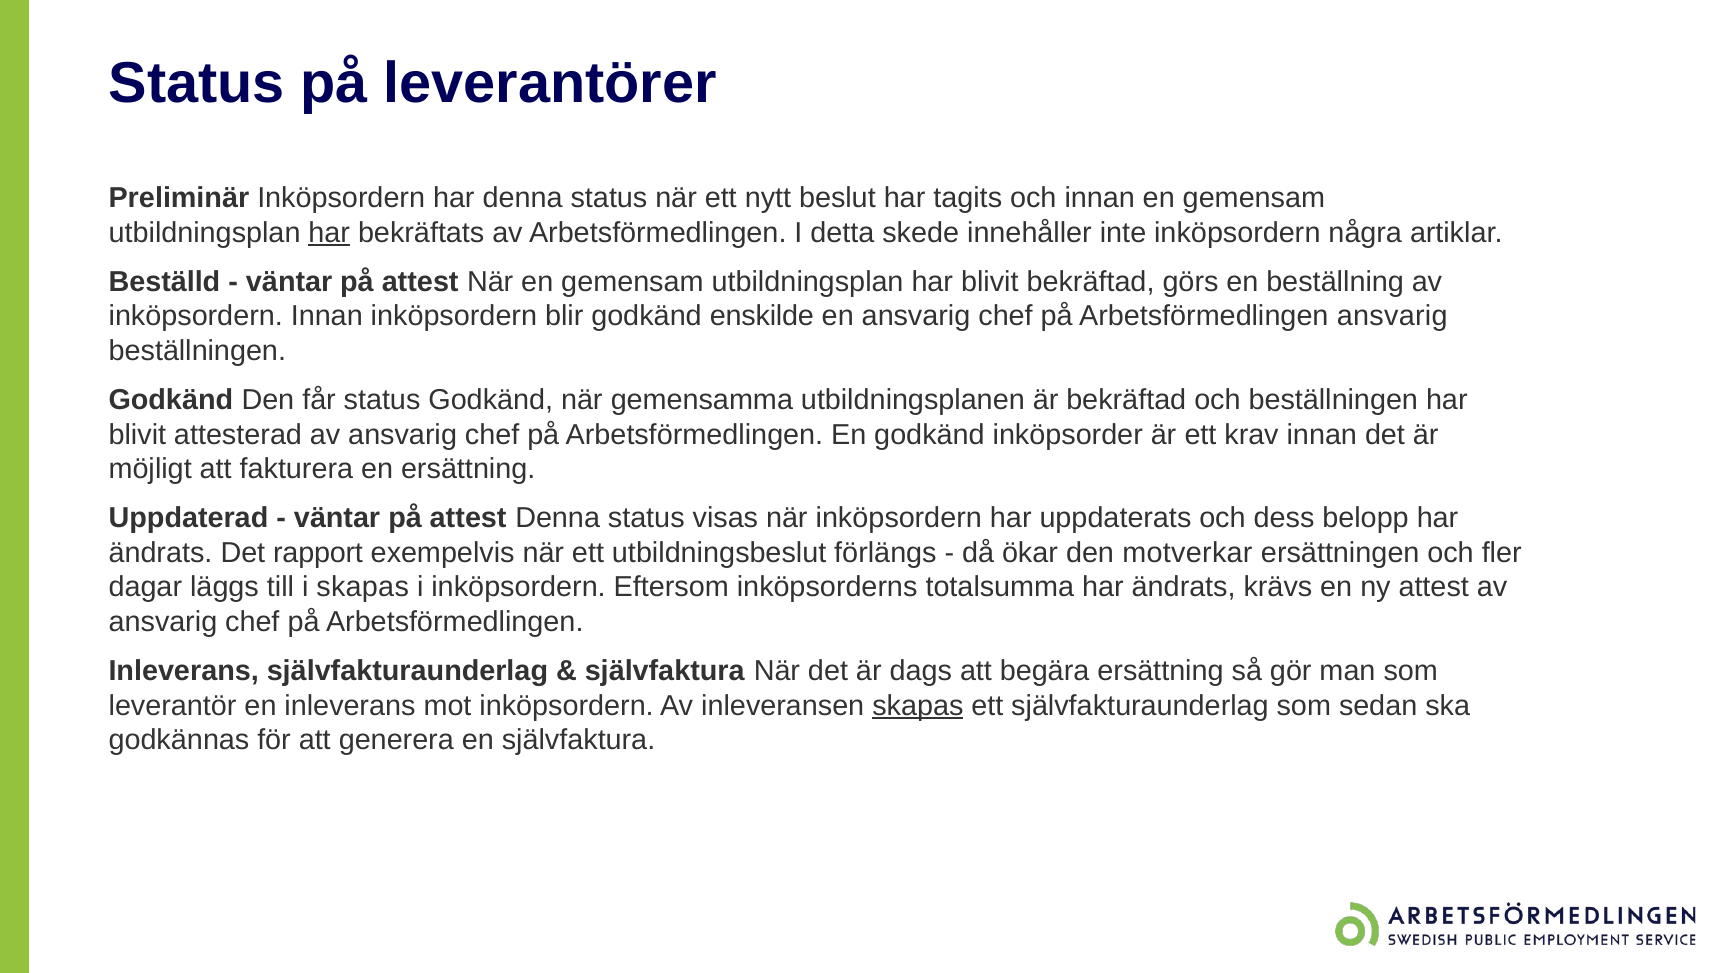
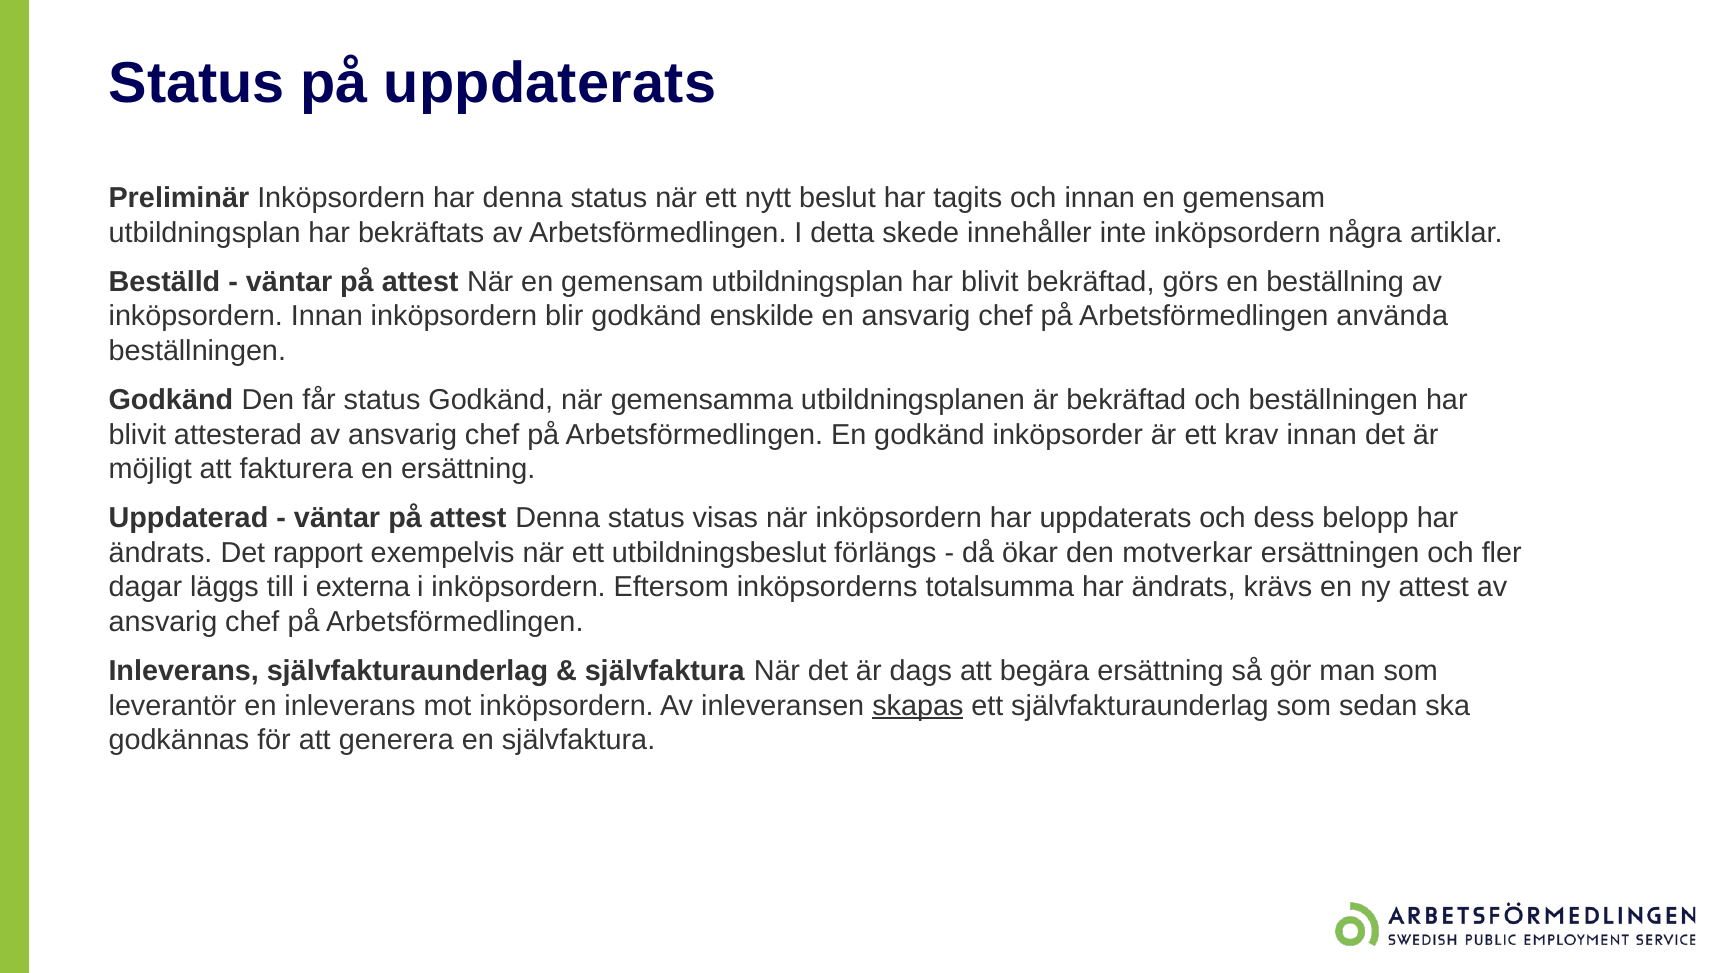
på leverantörer: leverantörer -> uppdaterats (550, 83)
har underline: present -> none (329, 233)
Arbetsförmedlingen ansvarig: ansvarig -> använda (1392, 316)
i skapas: skapas -> externa (363, 587)
